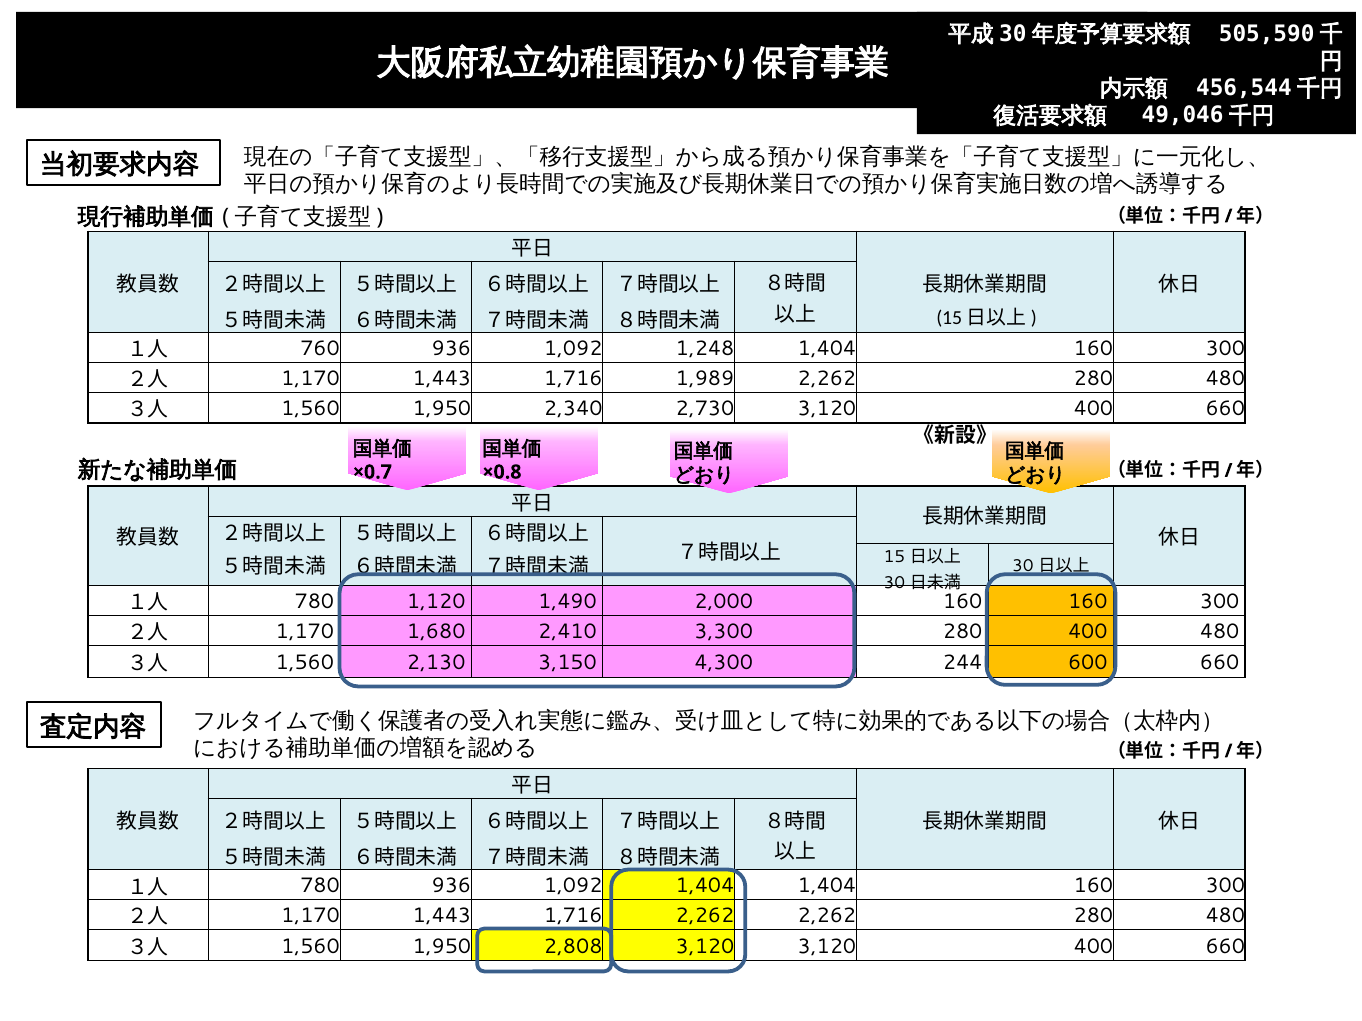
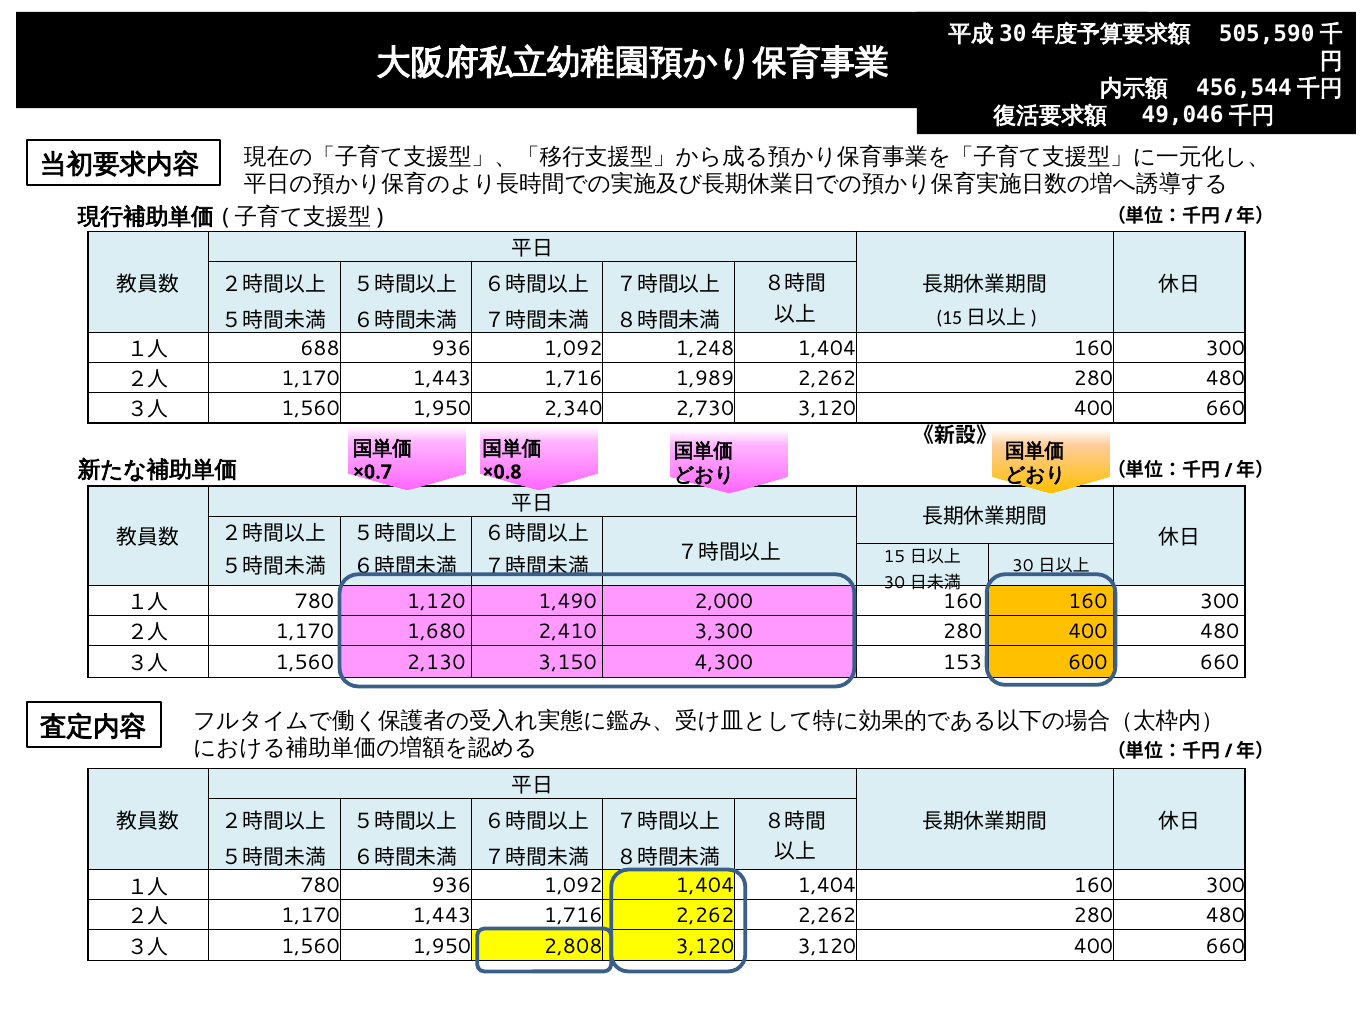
760: 760 -> 688 (320, 349)
244: 244 -> 153 (963, 663)
